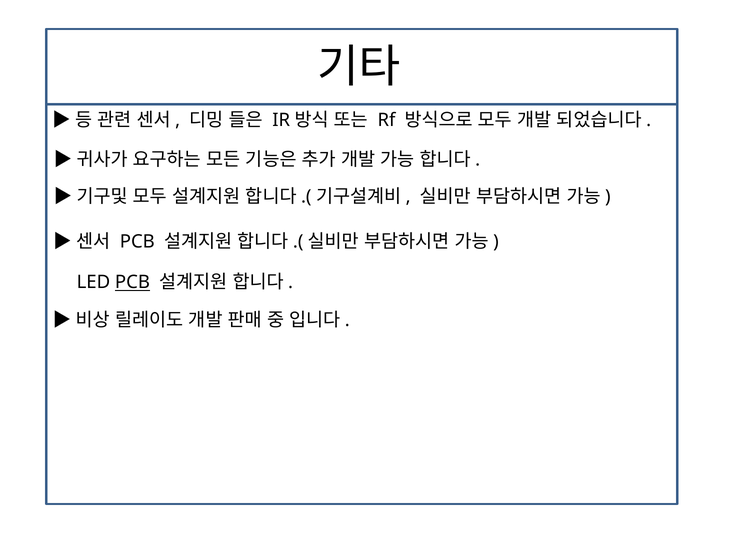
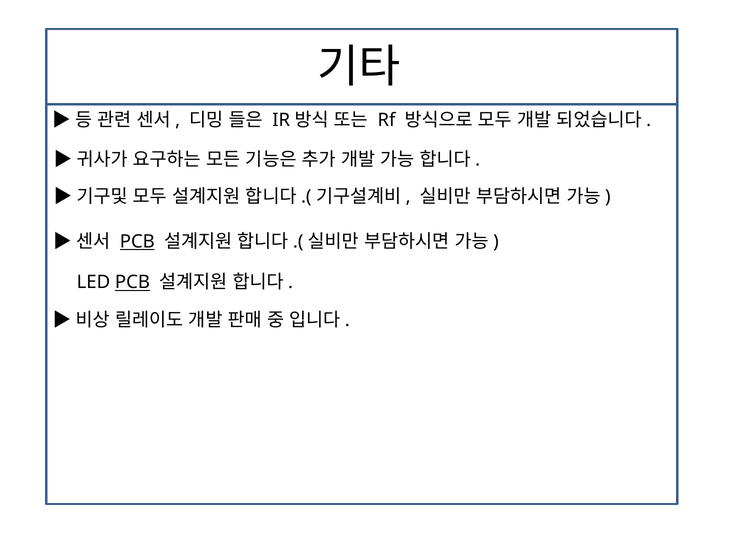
PCB underline: none -> present (137, 241)
